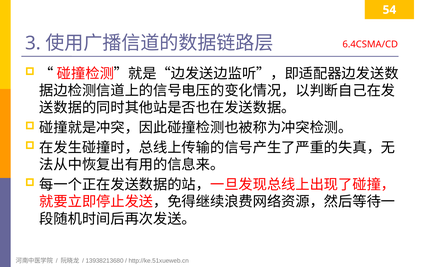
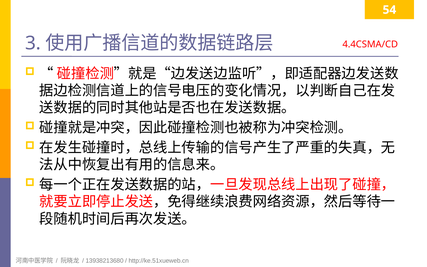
6.4CSMA/CD: 6.4CSMA/CD -> 4.4CSMA/CD (370, 44)
